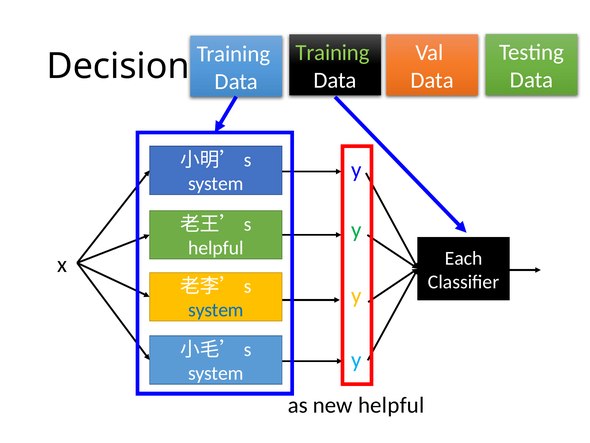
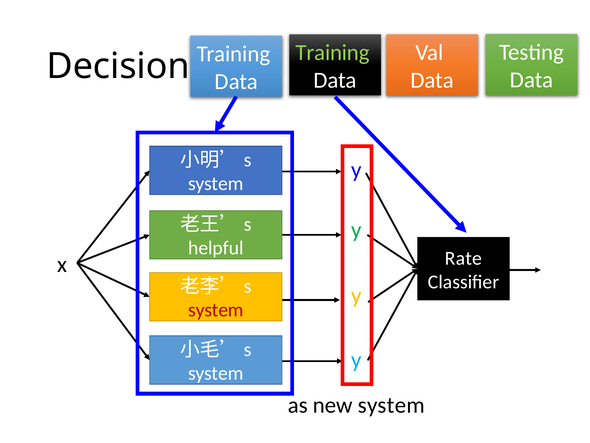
Each: Each -> Rate (464, 258)
system colour: blue -> red (216, 310)
new helpful: helpful -> system (391, 405)
